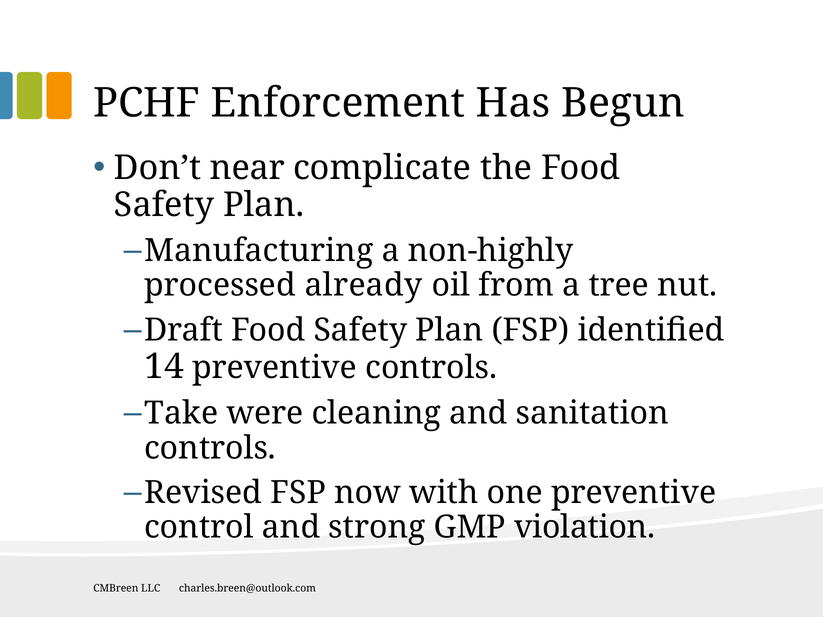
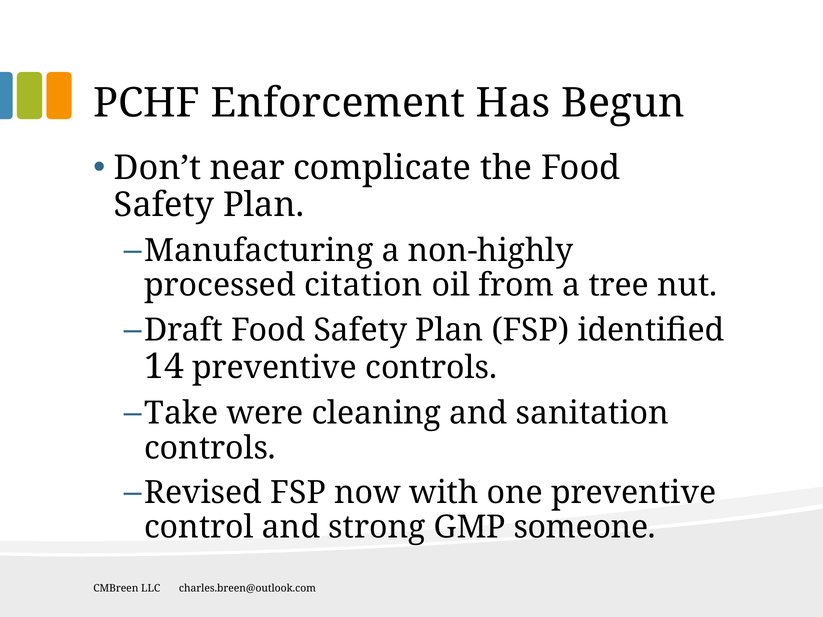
already: already -> citation (363, 286)
violation: violation -> someone (585, 528)
